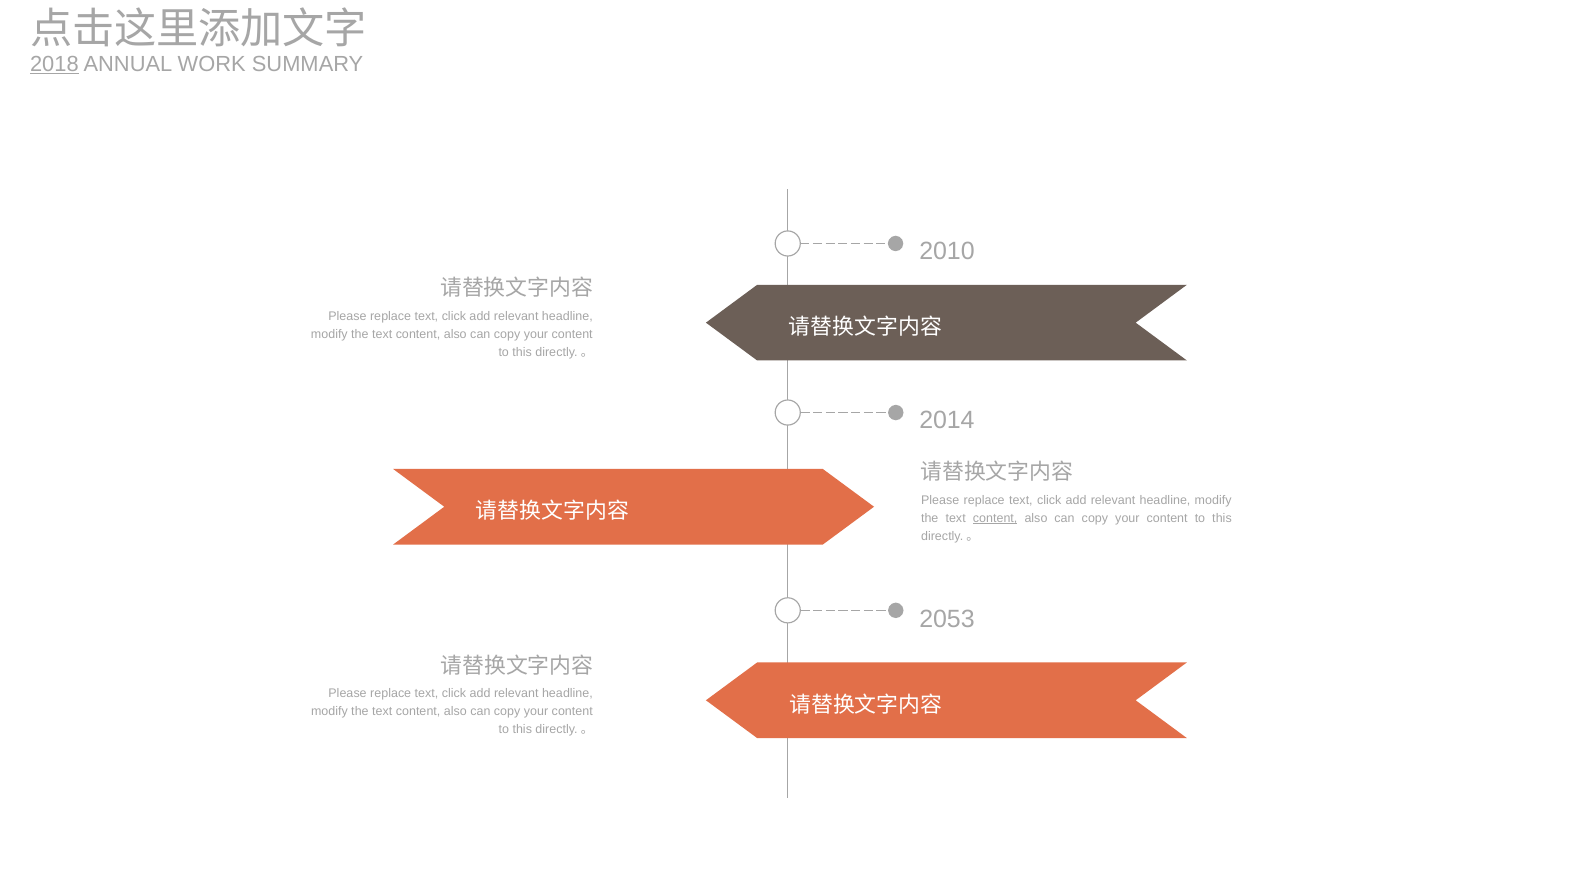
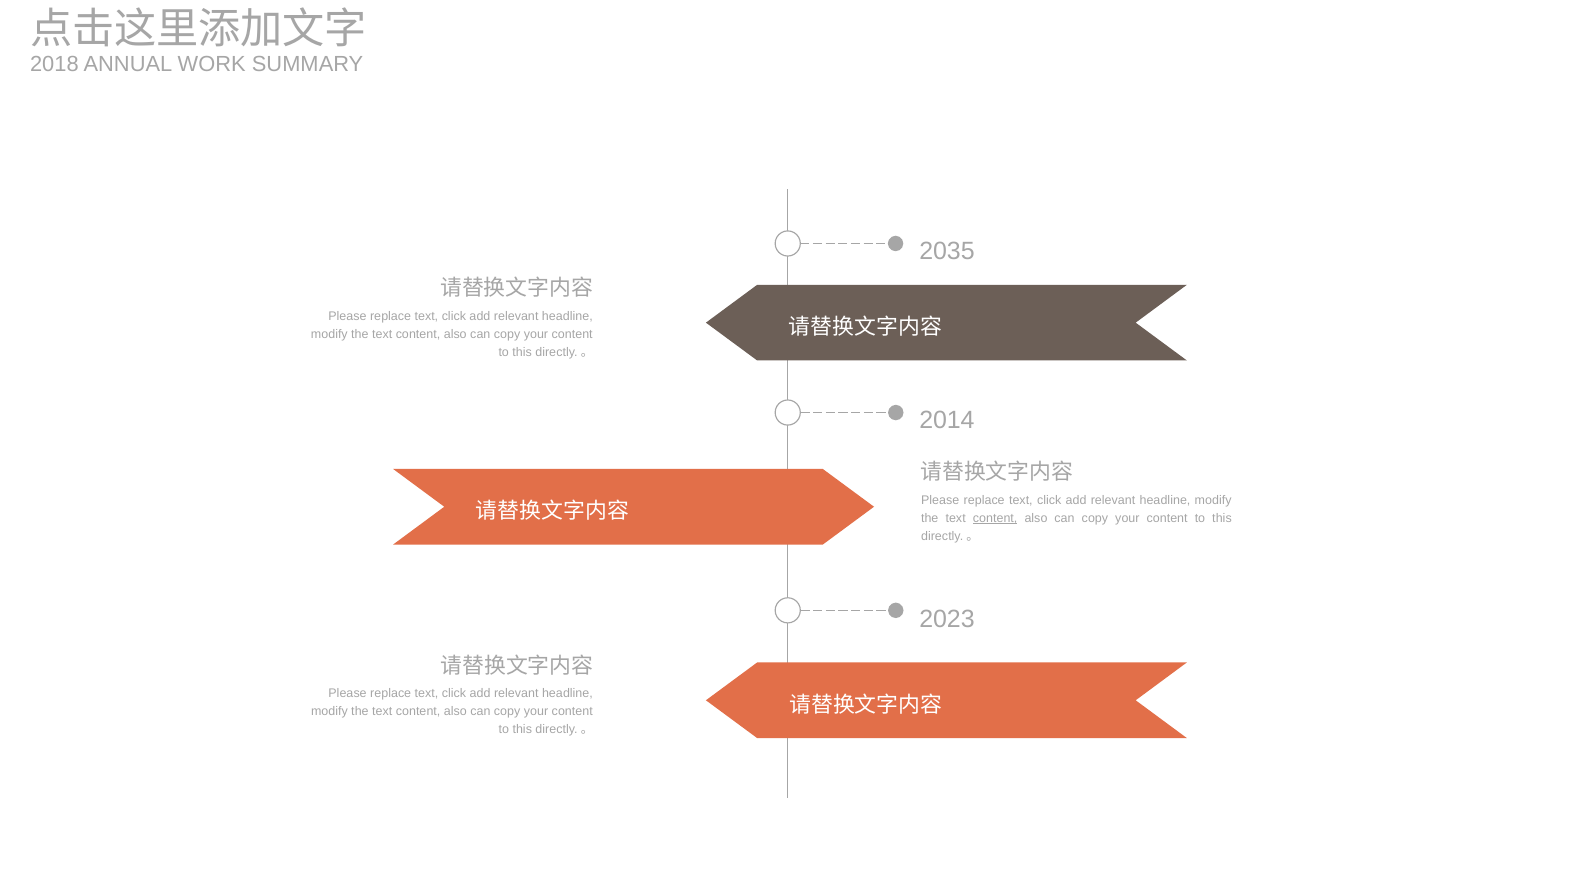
2018 underline: present -> none (54, 64)
2010: 2010 -> 2035 (947, 252)
2053: 2053 -> 2023 (947, 620)
